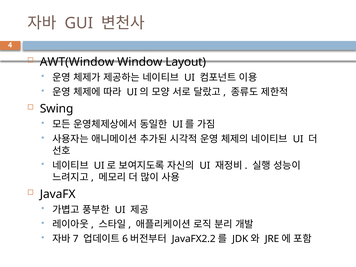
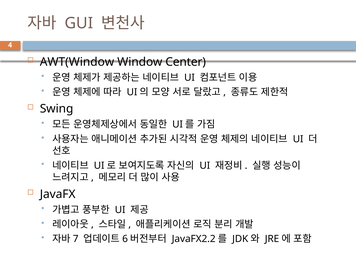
Layout: Layout -> Center (186, 62)
